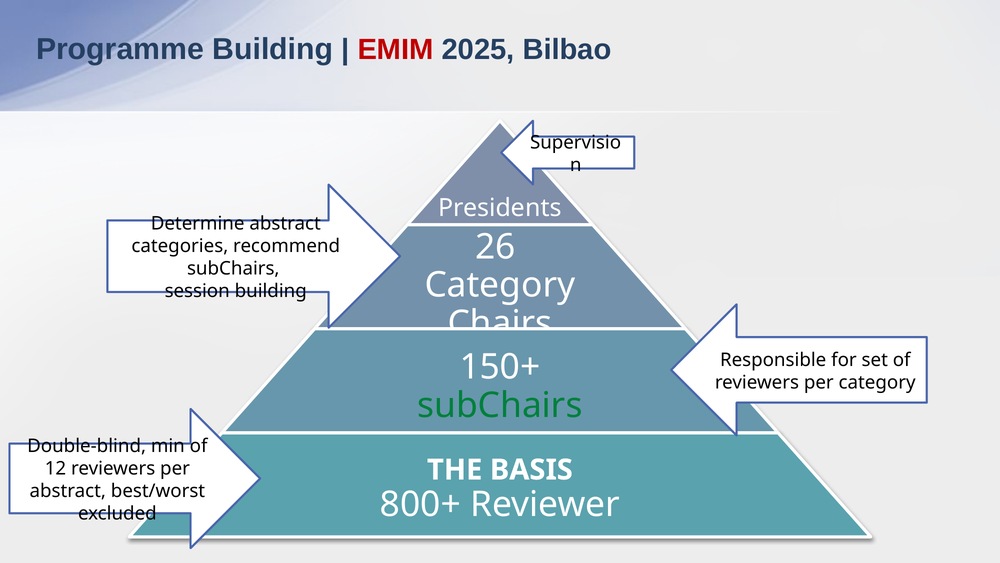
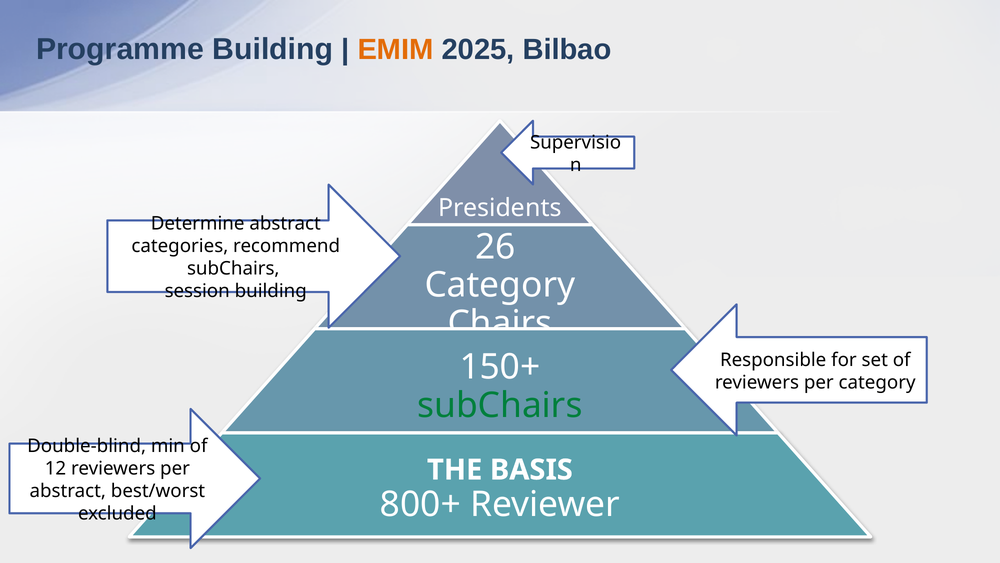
EMIM colour: red -> orange (396, 50)
